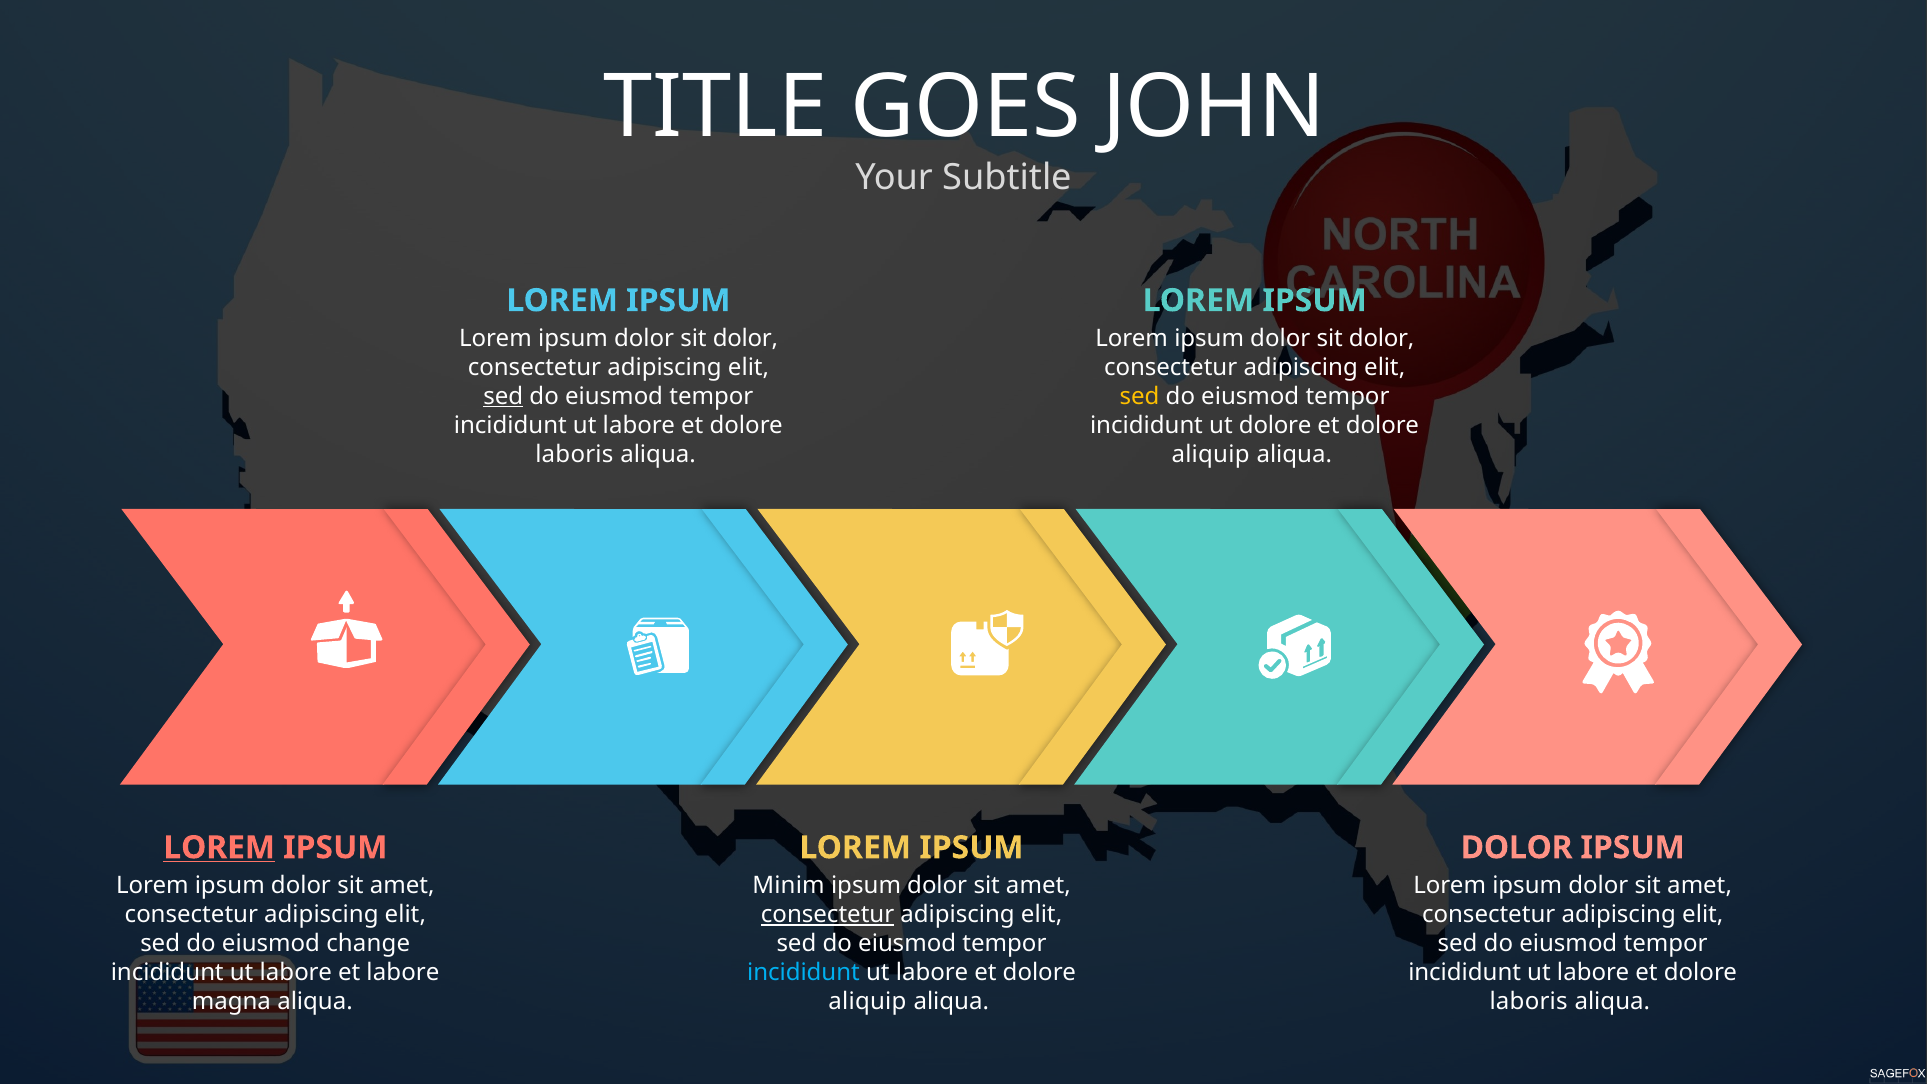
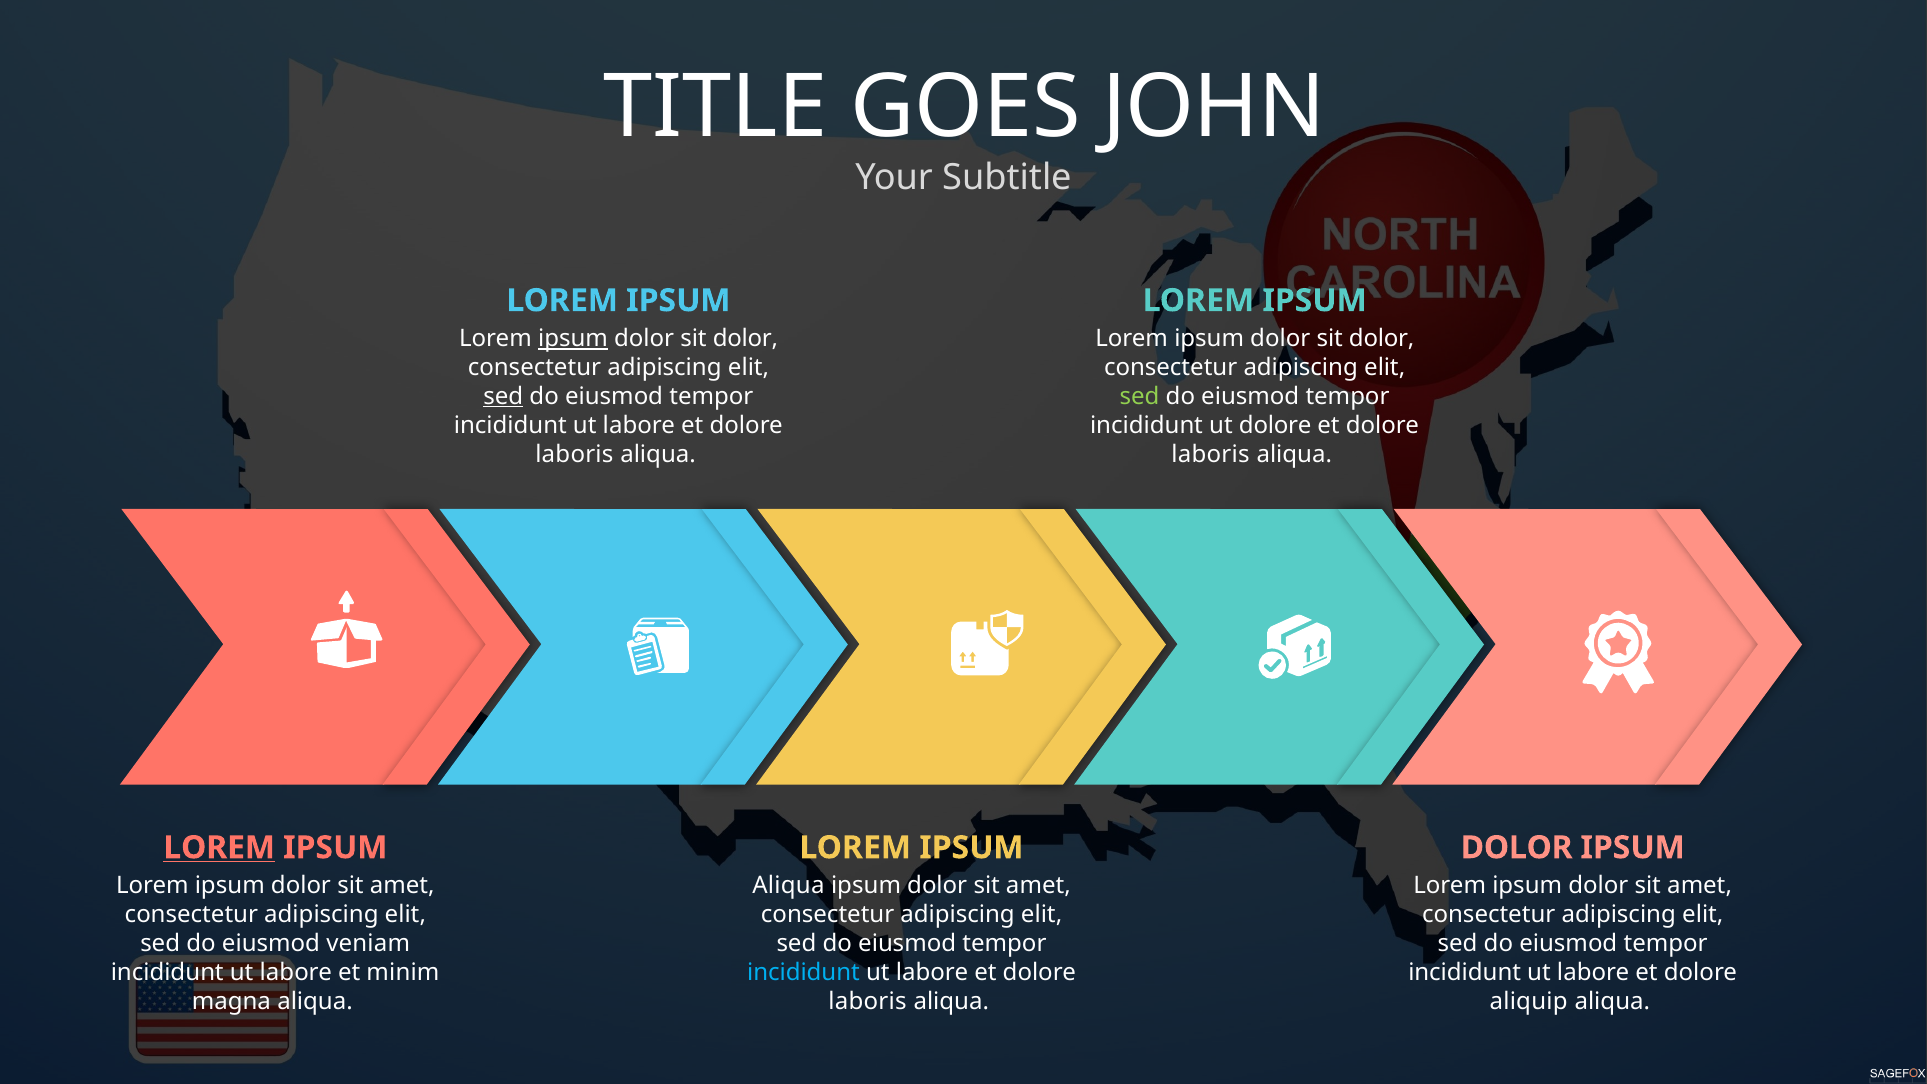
ipsum underline: none -> present (573, 339)
sed colour: yellow -> light green (1140, 396)
aliquip: aliquip -> laboris (1211, 454)
Minim: Minim -> Aliqua (788, 886)
consectetur underline: present -> none (828, 915)
change: change -> veniam (368, 943)
et labore: labore -> minim (403, 972)
aliquip: aliquip -> laboris (867, 1001)
laboris: laboris -> aliquip (1529, 1001)
